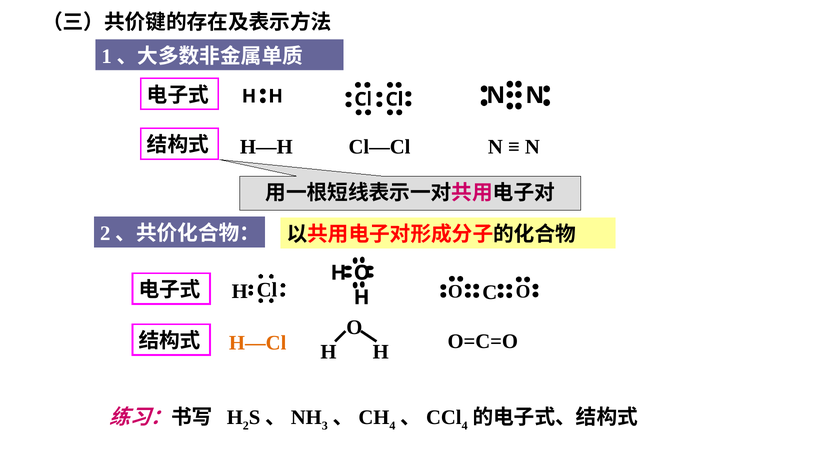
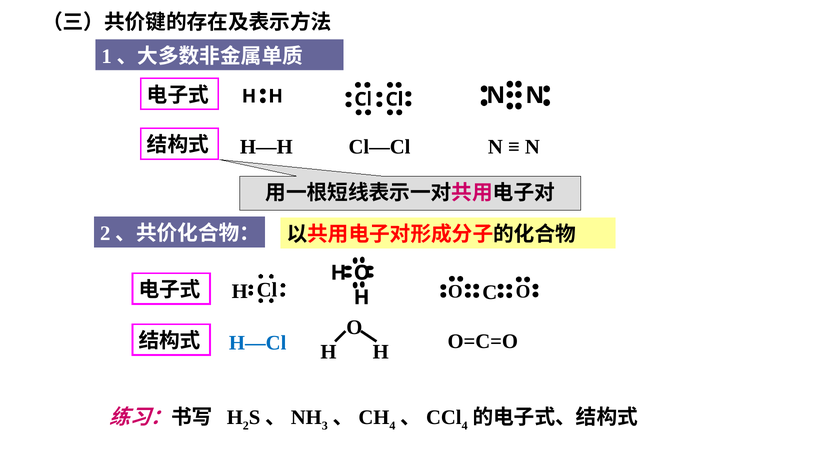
H—Cl colour: orange -> blue (258, 343)
